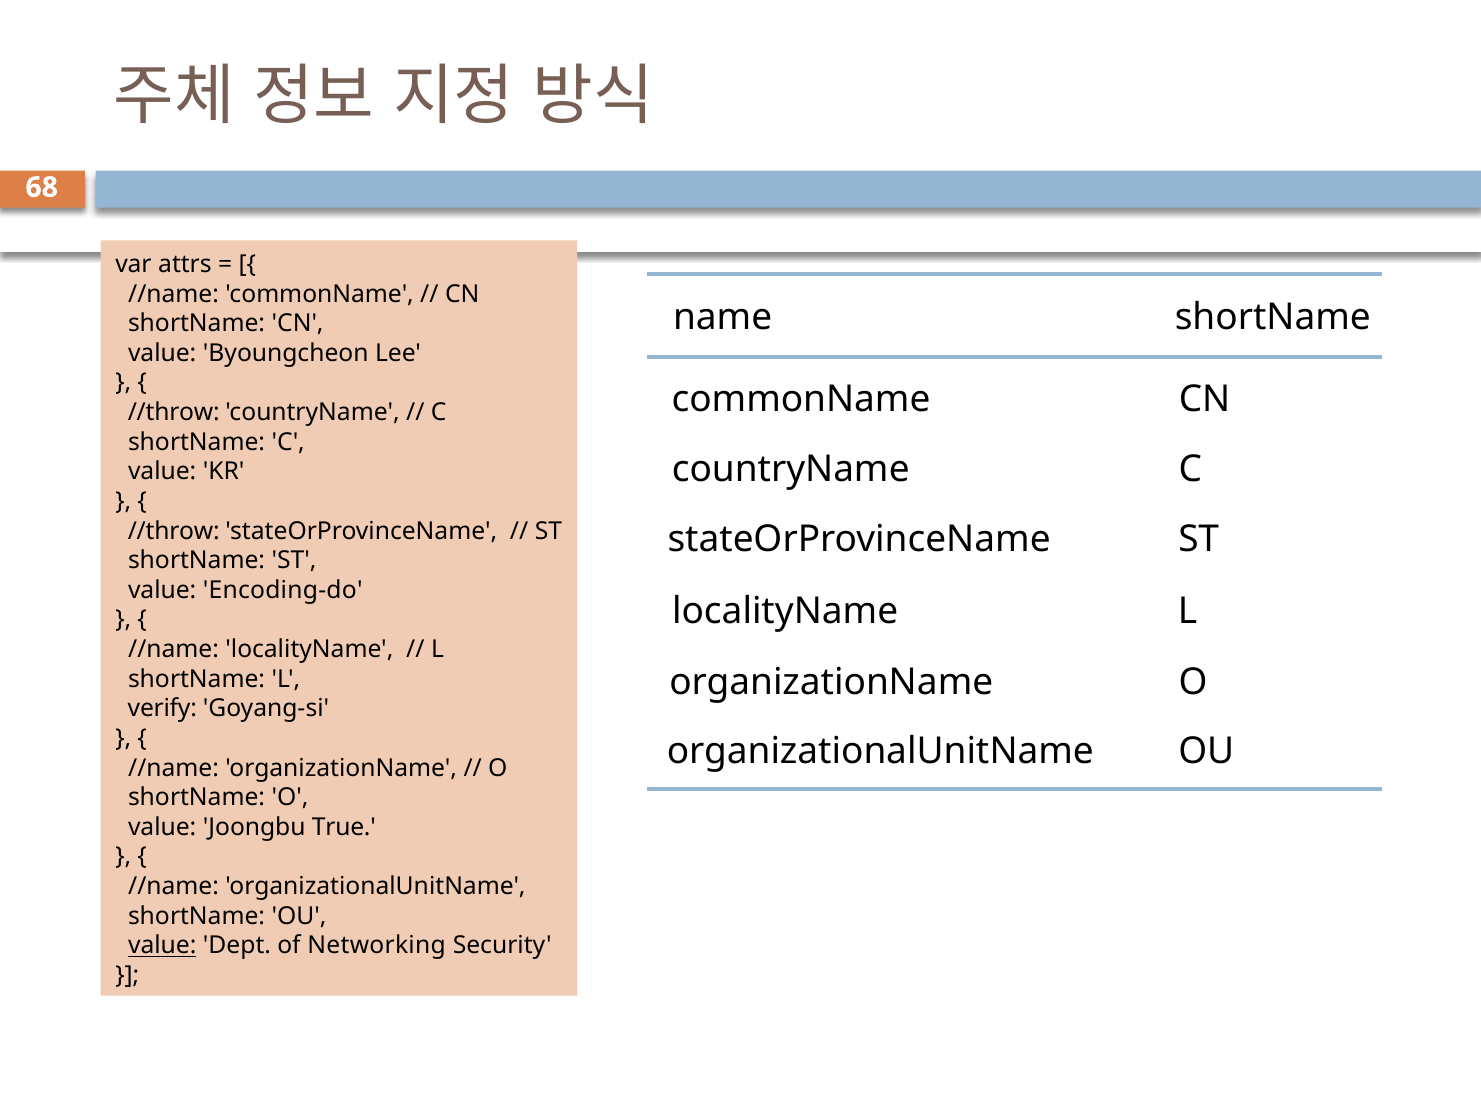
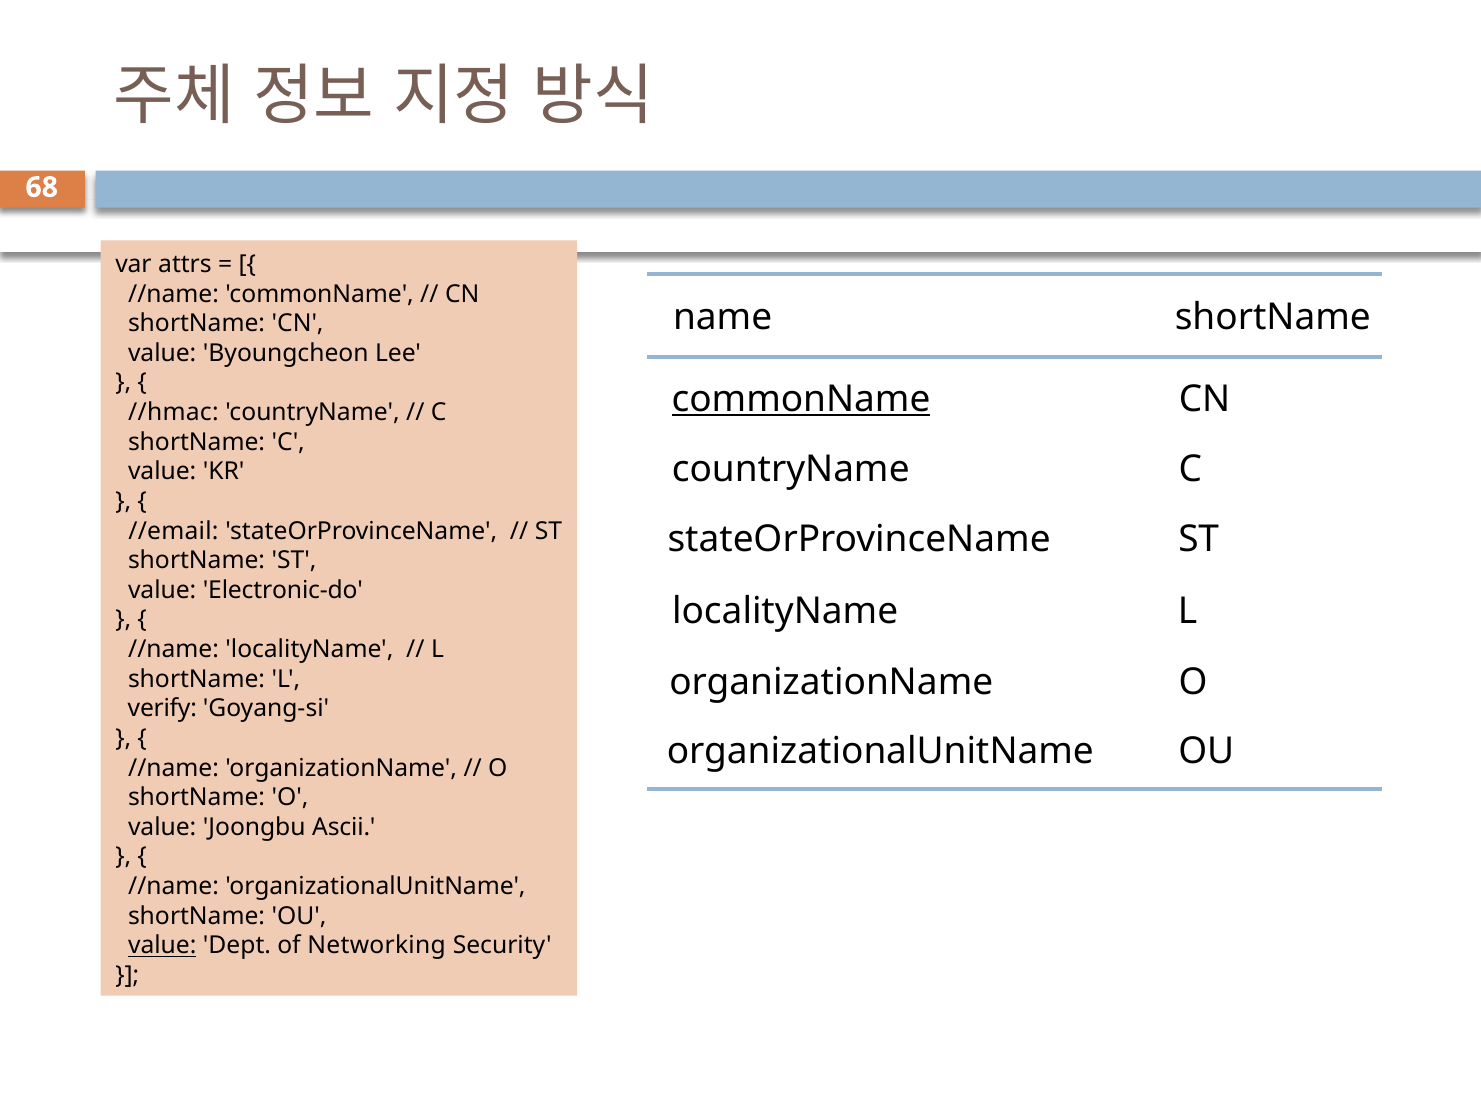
commonName underline: none -> present (801, 399)
//throw: //throw -> //hmac (173, 412)
//throw: //throw -> //email (173, 531)
Encoding-do: Encoding-do -> Electronic-do (283, 590)
True: True -> Ascii (344, 827)
